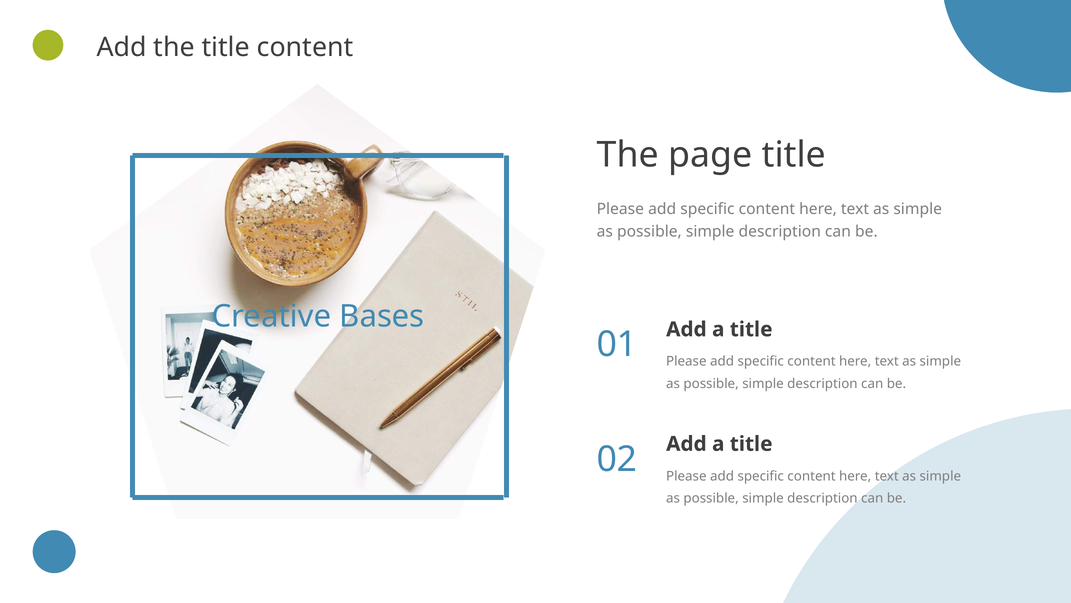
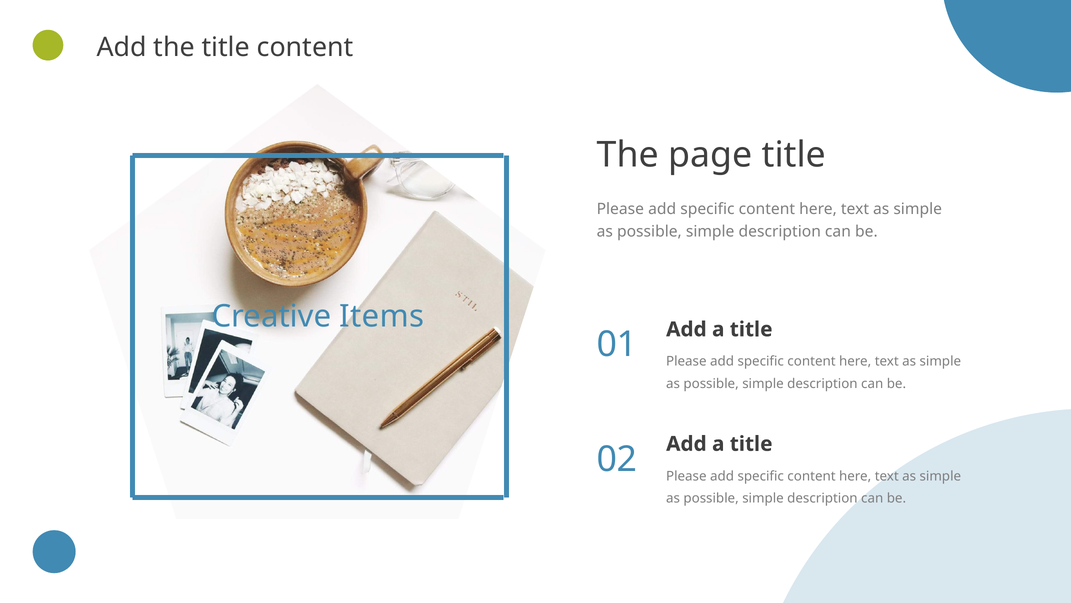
Bases: Bases -> Items (382, 316)
